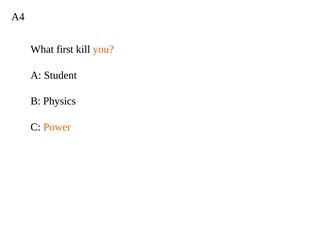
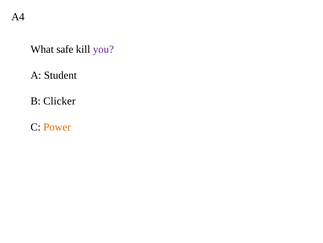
first: first -> safe (65, 49)
you colour: orange -> purple (103, 49)
Physics: Physics -> Clicker (59, 101)
